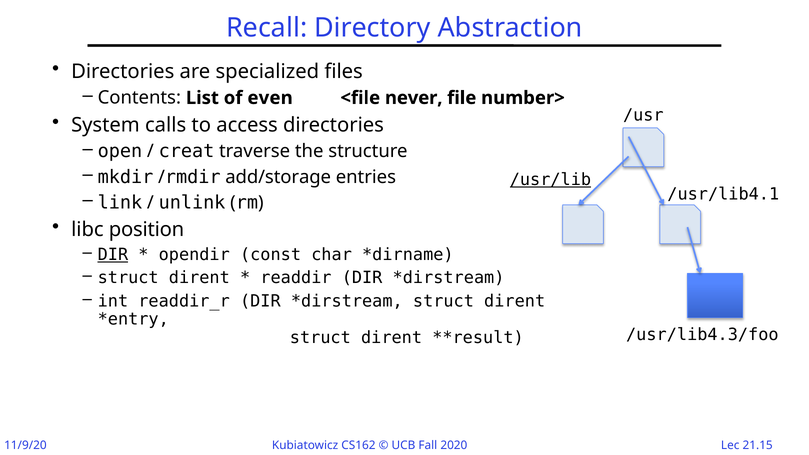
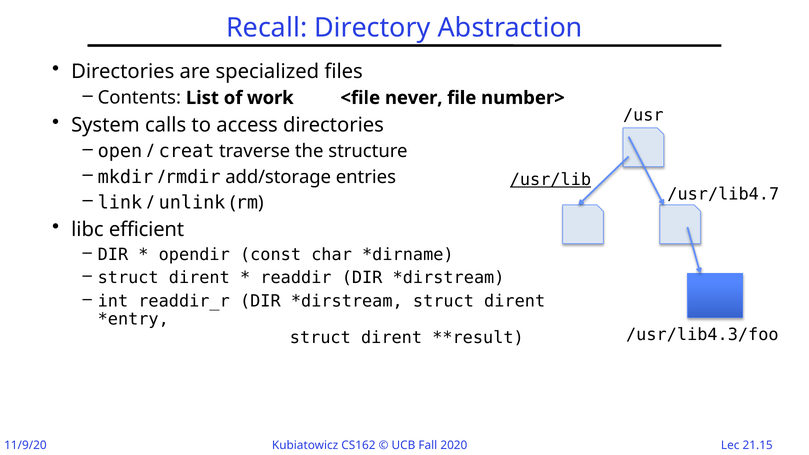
even: even -> work (270, 98)
/usr/lib4.1: /usr/lib4.1 -> /usr/lib4.7 (723, 194)
position: position -> efficient (147, 229)
DIR underline: present -> none (113, 255)
